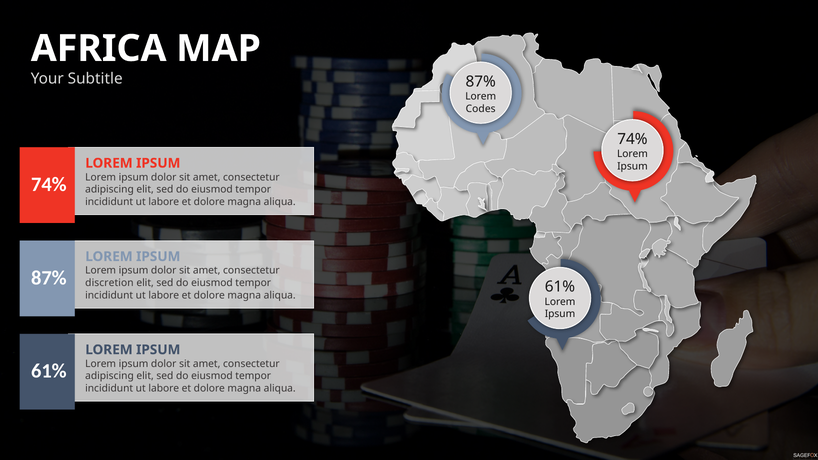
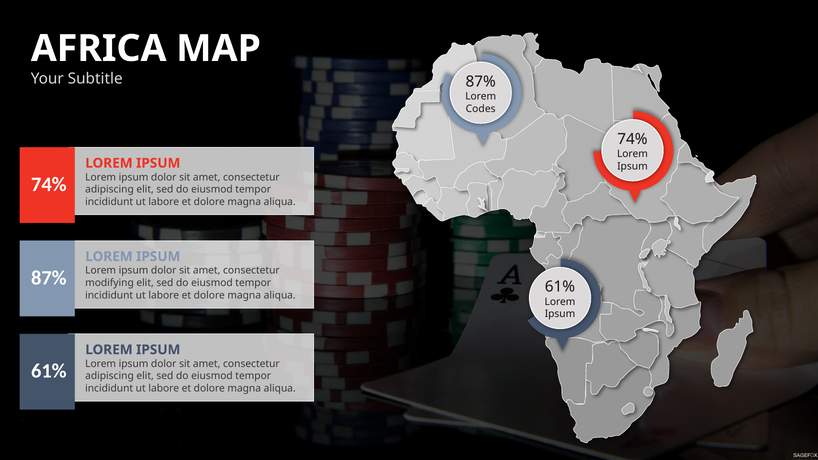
discretion: discretion -> modifying (110, 283)
